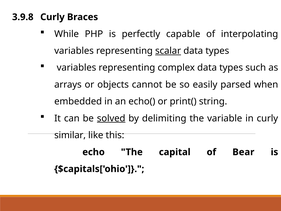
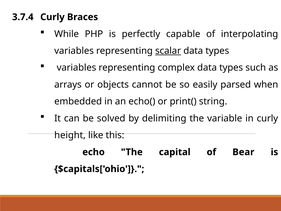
3.9.8: 3.9.8 -> 3.7.4 (23, 17)
solved underline: present -> none (111, 118)
similar: similar -> height (70, 135)
